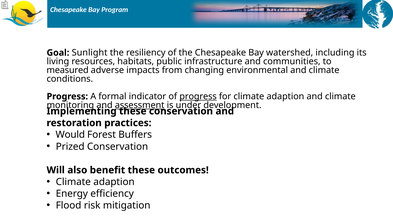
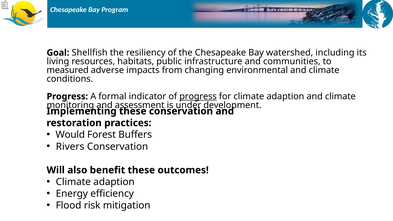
Sunlight: Sunlight -> Shellfish (90, 53)
assessment underline: present -> none (140, 105)
Prized: Prized -> Rivers (70, 147)
